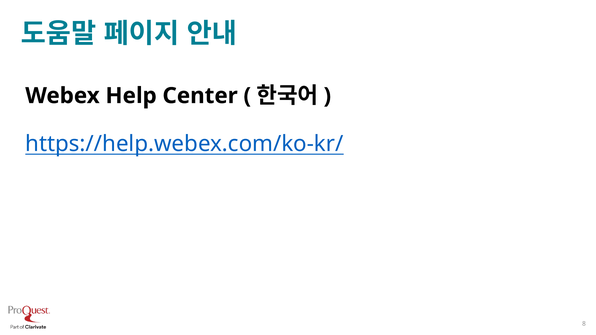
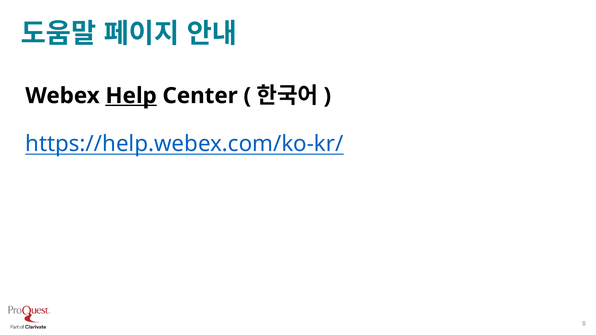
Help underline: none -> present (131, 96)
